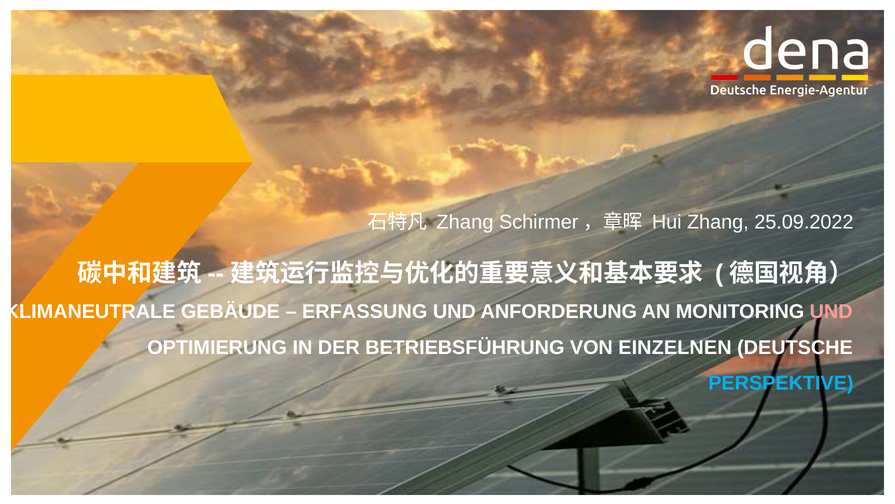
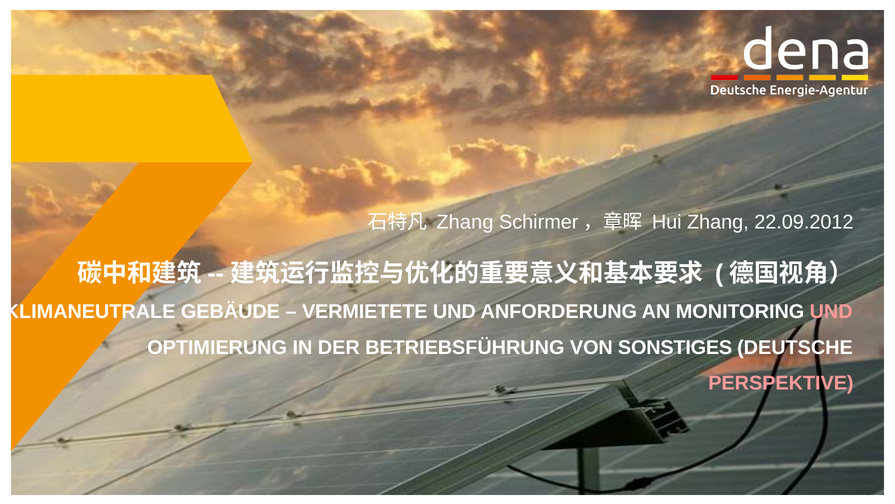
25.09.2022: 25.09.2022 -> 22.09.2012 (804, 222)
ERFASSUNG: ERFASSUNG -> VERMIETETE (365, 311)
EINZELNEN: EINZELNEN -> SONSTIGES (675, 347)
PERSPEKTIVE colour: light blue -> pink (781, 383)
